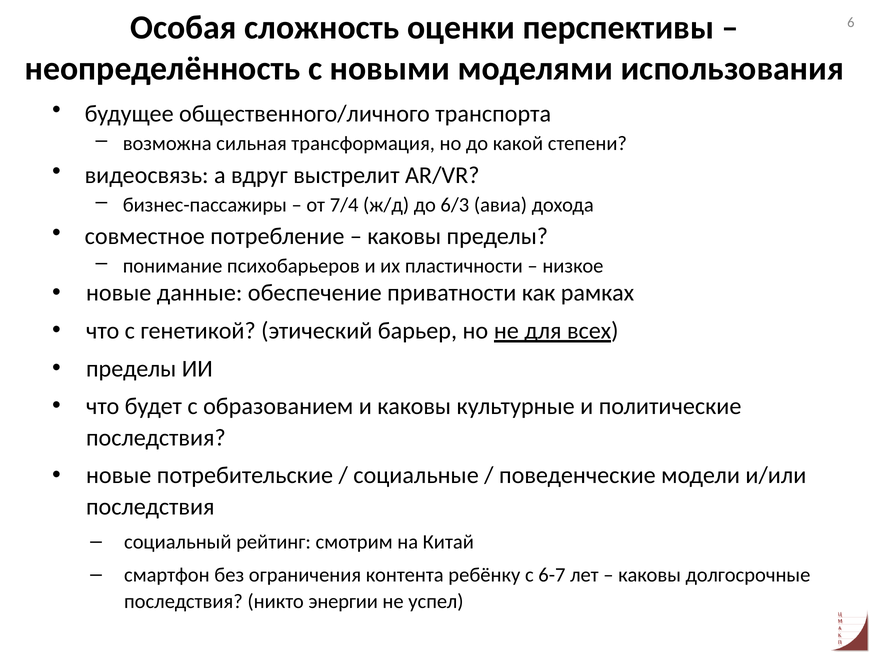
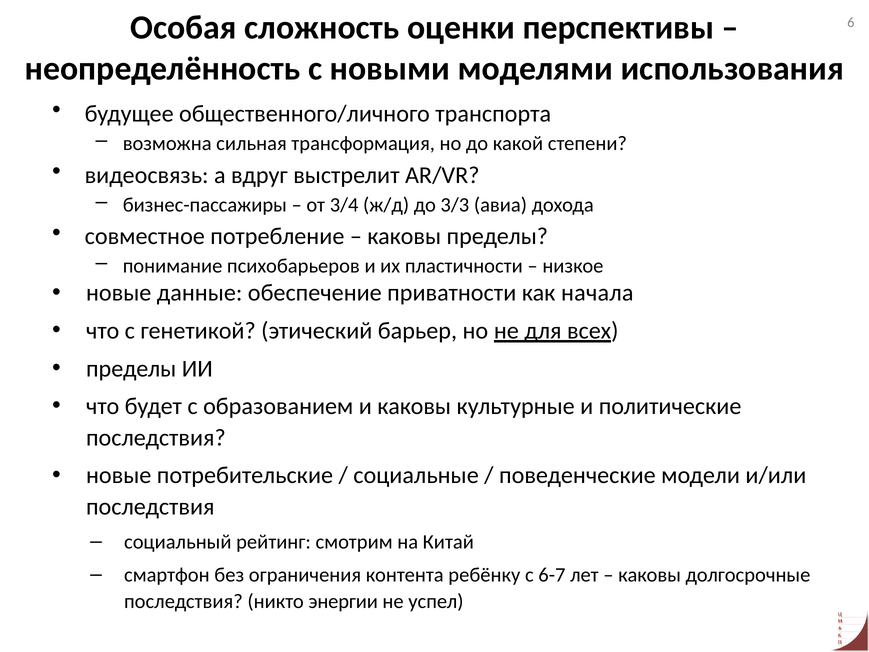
7/4: 7/4 -> 3/4 (344, 205)
6/3: 6/3 -> 3/3 (455, 205)
рамках: рамках -> начала (597, 293)
